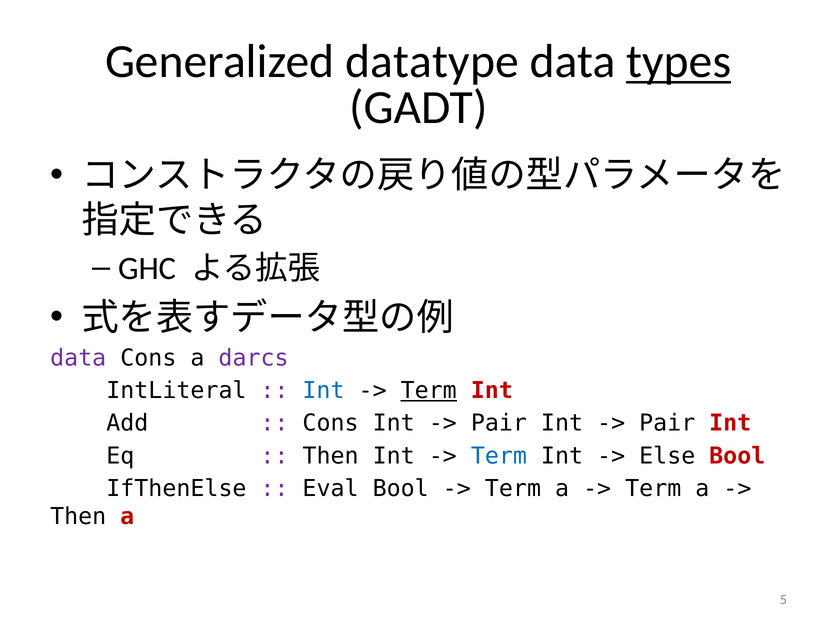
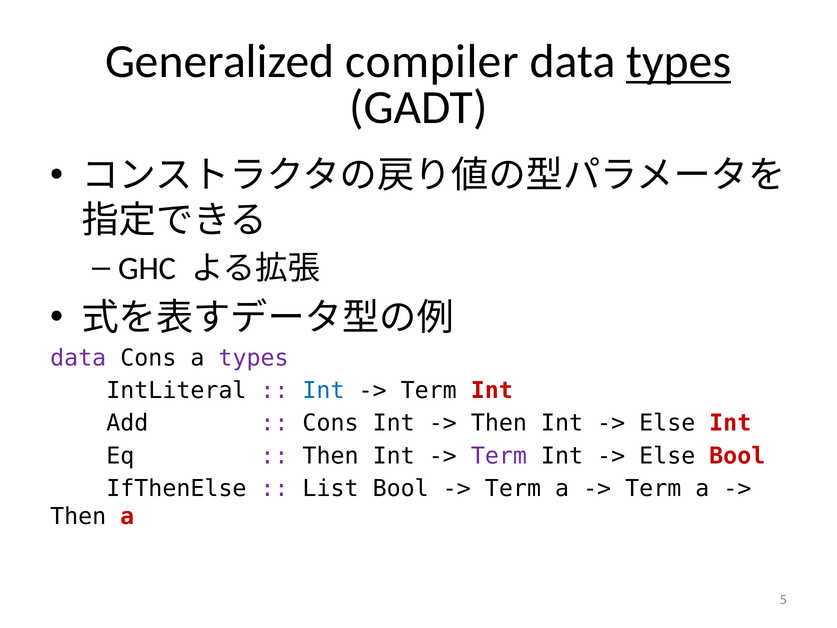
datatype: datatype -> compiler (432, 62)
a darcs: darcs -> types (254, 358)
Term underline: present -> none (429, 391)
Pair: Pair -> Then (499, 423)
Pair: Pair -> Else (667, 423)
Term colour: blue -> purple (499, 456)
Eval: Eval -> List (331, 488)
